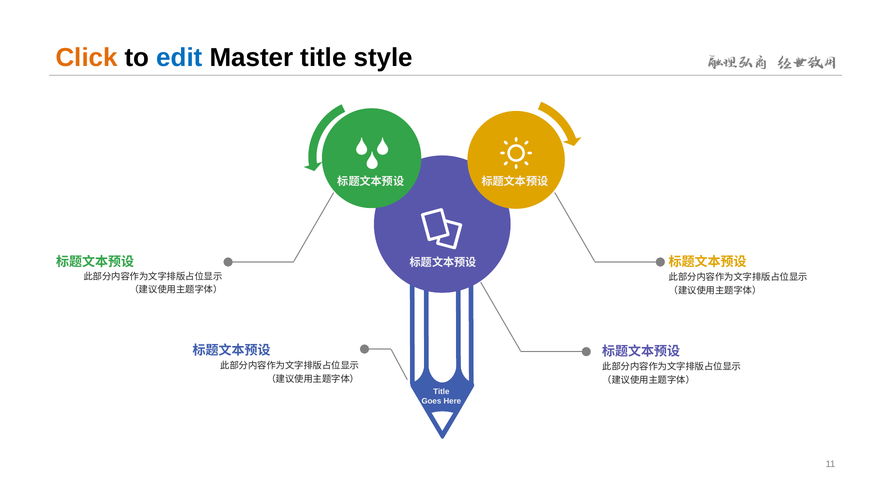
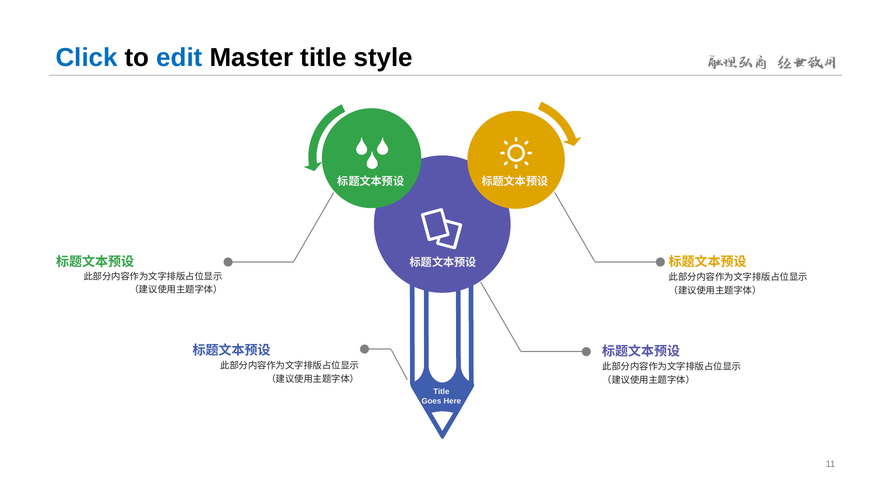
Click colour: orange -> blue (87, 58)
